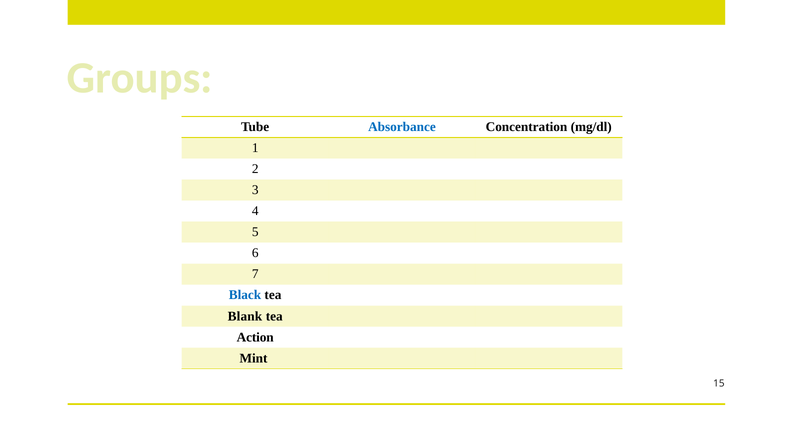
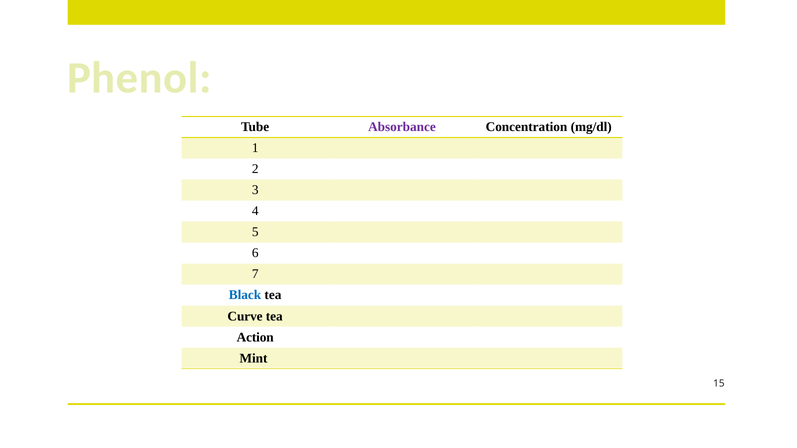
Groups: Groups -> Phenol (139, 78)
Absorbance colour: blue -> purple (402, 127)
Blank: Blank -> Curve (245, 316)
